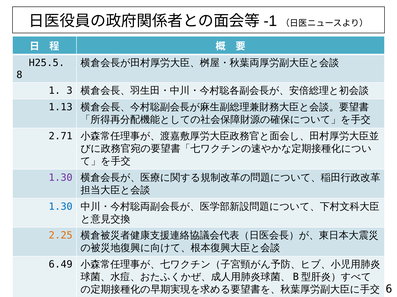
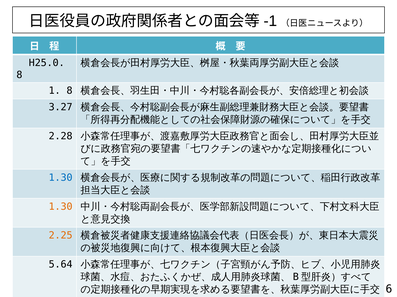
H25.5: H25.5 -> H25.0 (47, 63)
1 3: 3 -> 8 (70, 91)
1.13: 1.13 -> 3.27 (61, 107)
2.71: 2.71 -> 2.28 (61, 136)
1.30 colour: purple -> blue (61, 178)
1.30 colour: blue -> orange (61, 207)
6.49: 6.49 -> 5.64 (61, 265)
